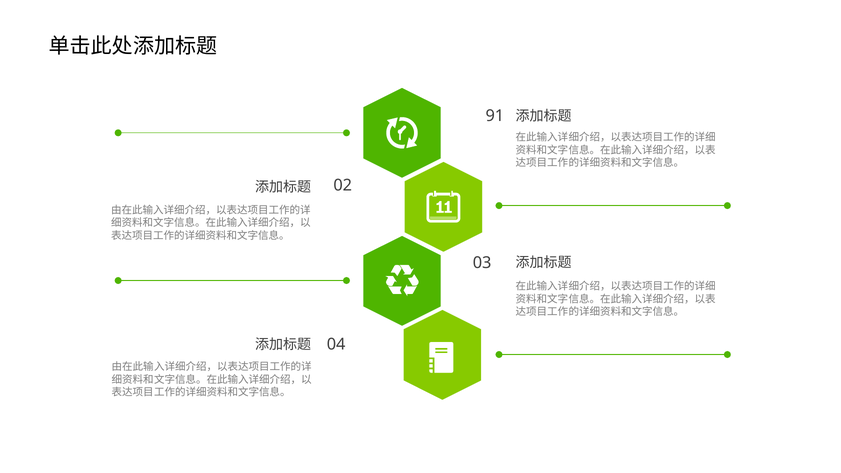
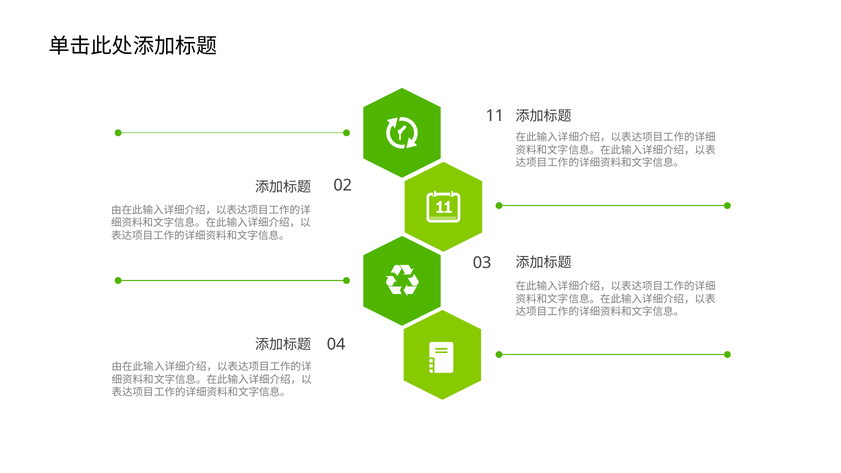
91: 91 -> 11 (495, 116)
